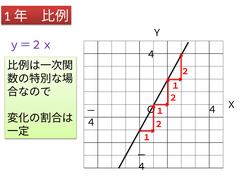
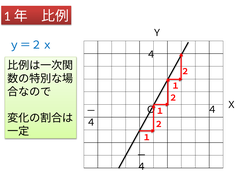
ｙ＝２ｘ colour: purple -> blue (31, 45)
